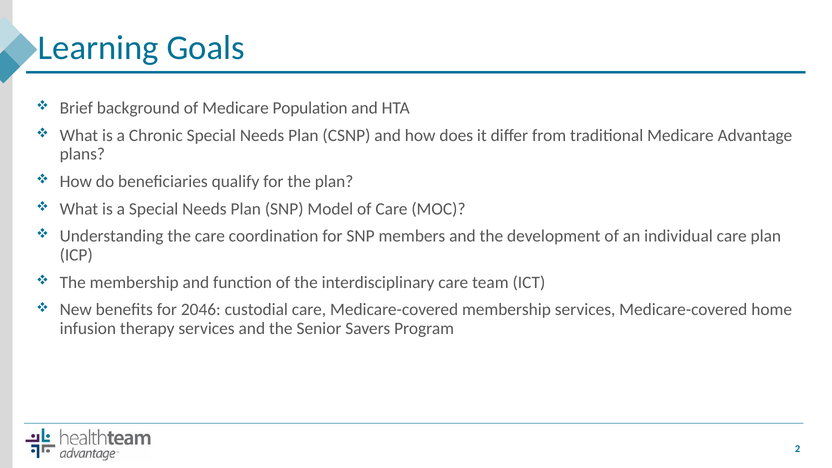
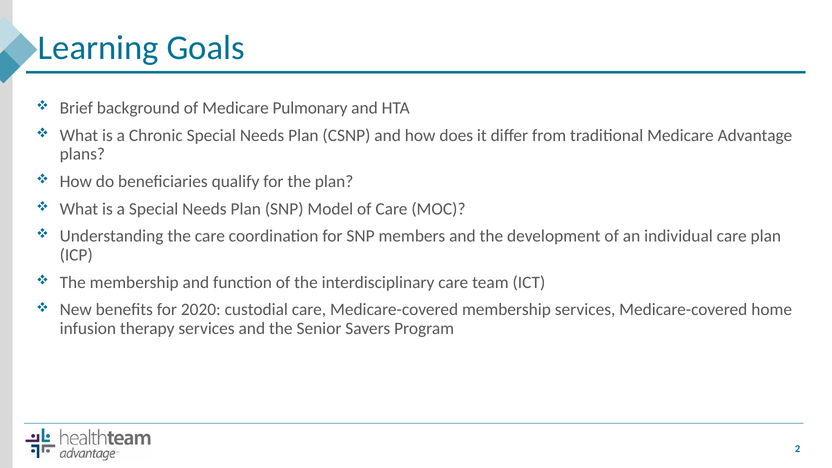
Population: Population -> Pulmonary (310, 108)
2046: 2046 -> 2020 (201, 310)
